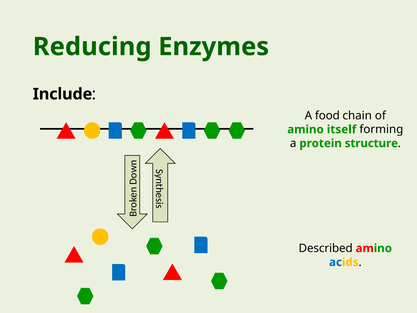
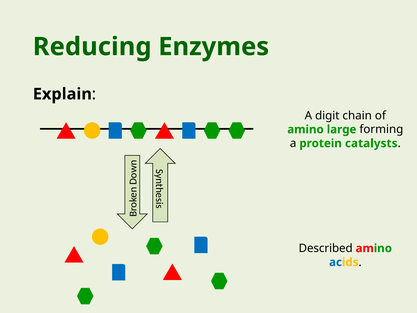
Include: Include -> Explain (62, 94)
food: food -> digit (327, 115)
itself: itself -> large (342, 129)
structure: structure -> catalysts (371, 143)
